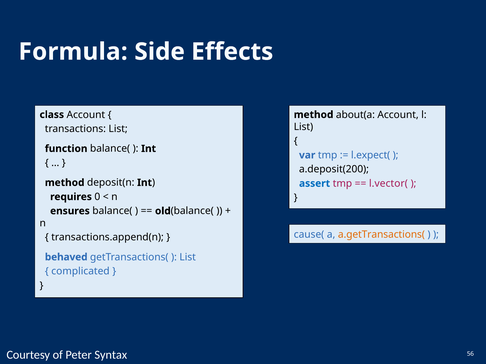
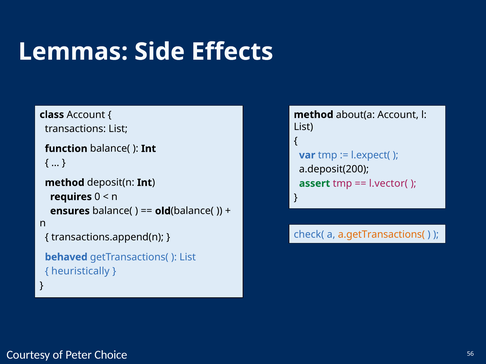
Formula: Formula -> Lemmas (73, 52)
assert colour: blue -> green (315, 184)
cause(: cause( -> check( (309, 235)
complicated: complicated -> heuristically (80, 272)
Syntax: Syntax -> Choice (111, 355)
